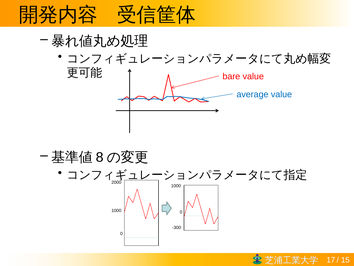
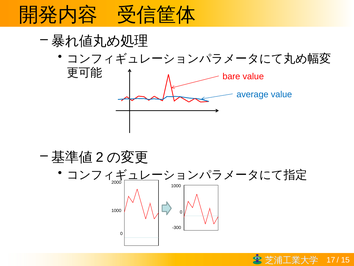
8: 8 -> 2 (100, 157)
